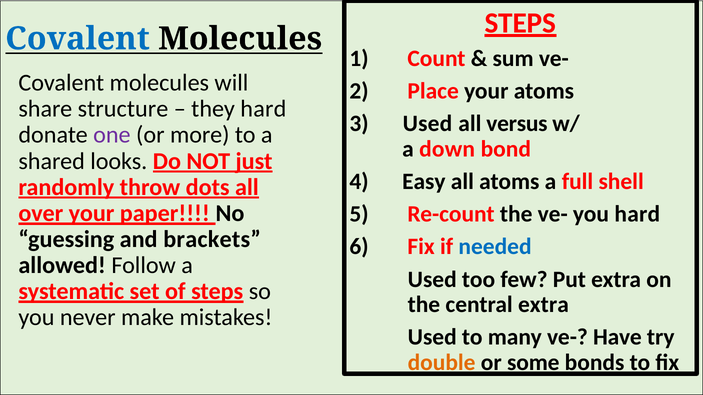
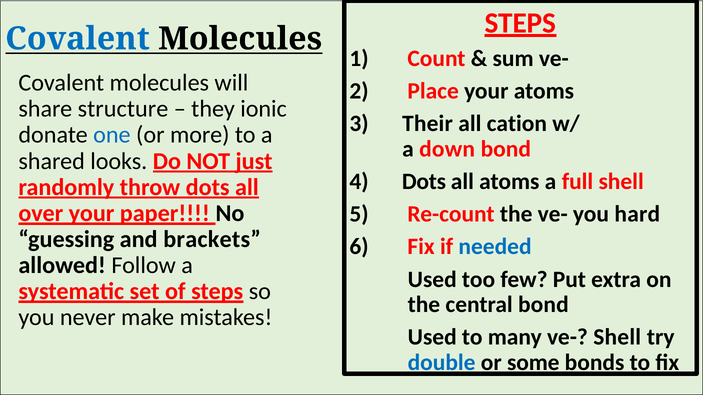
they hard: hard -> ionic (264, 109)
Used: Used -> Their (428, 124)
versus: versus -> cation (517, 124)
one colour: purple -> blue (112, 135)
Easy: Easy -> Dots (424, 182)
central extra: extra -> bond (543, 305)
ve- Have: Have -> Shell (617, 338)
double colour: orange -> blue (442, 363)
